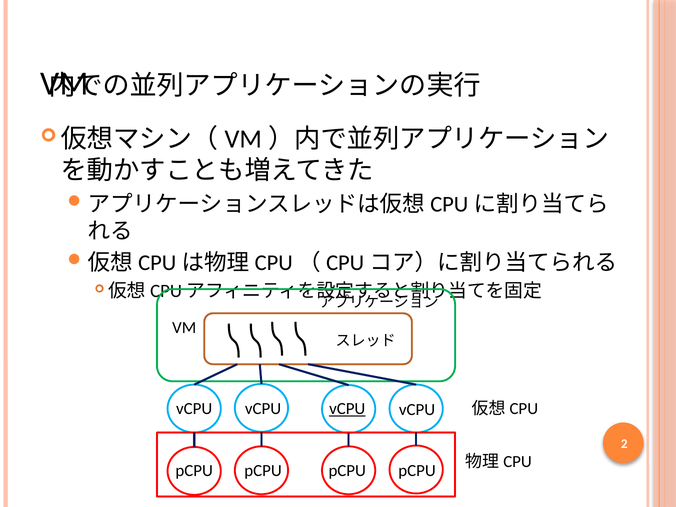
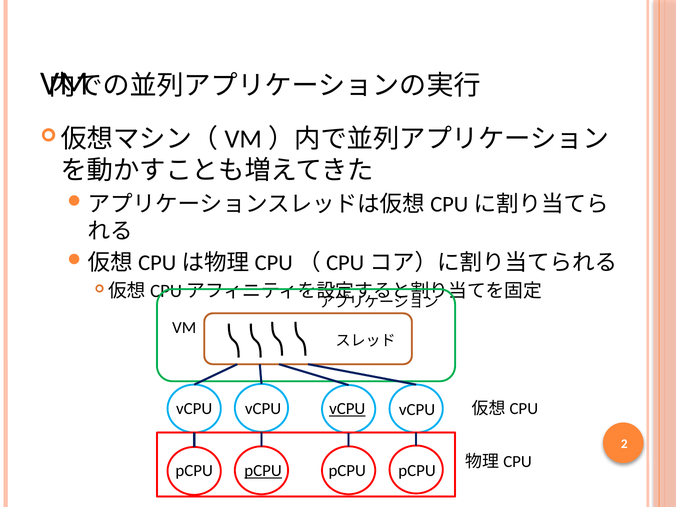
pCPU underline: none -> present (263, 470)
